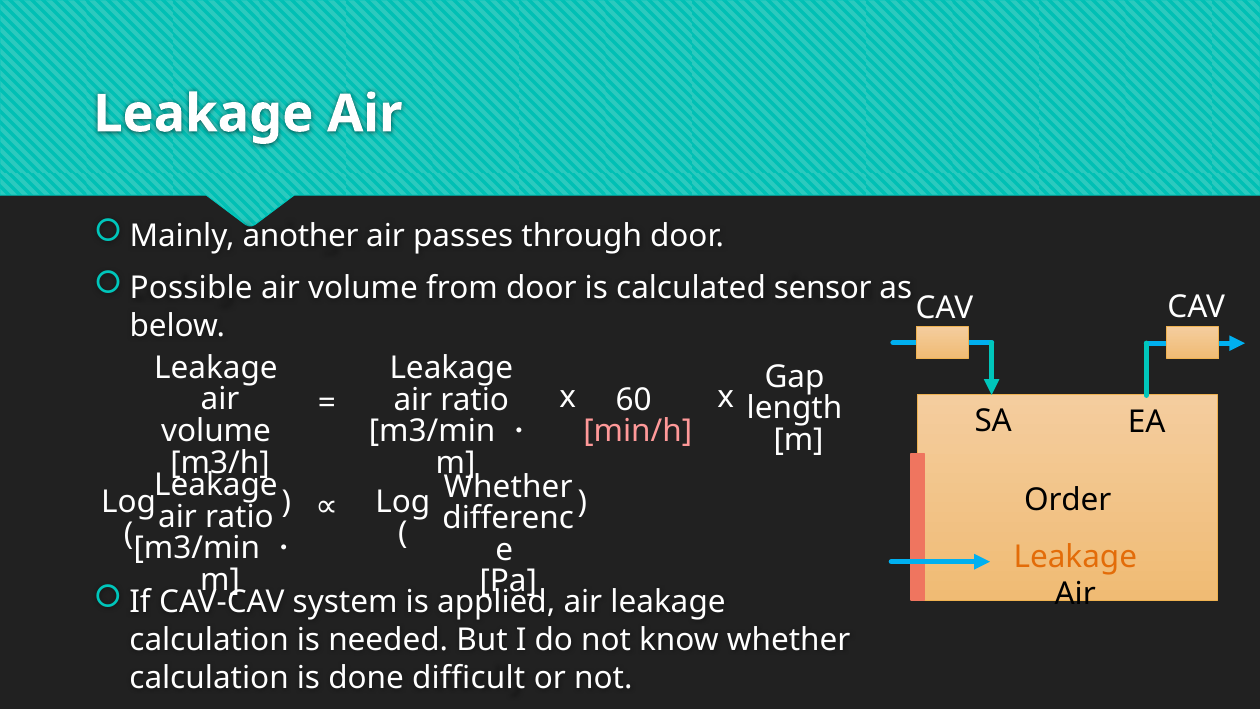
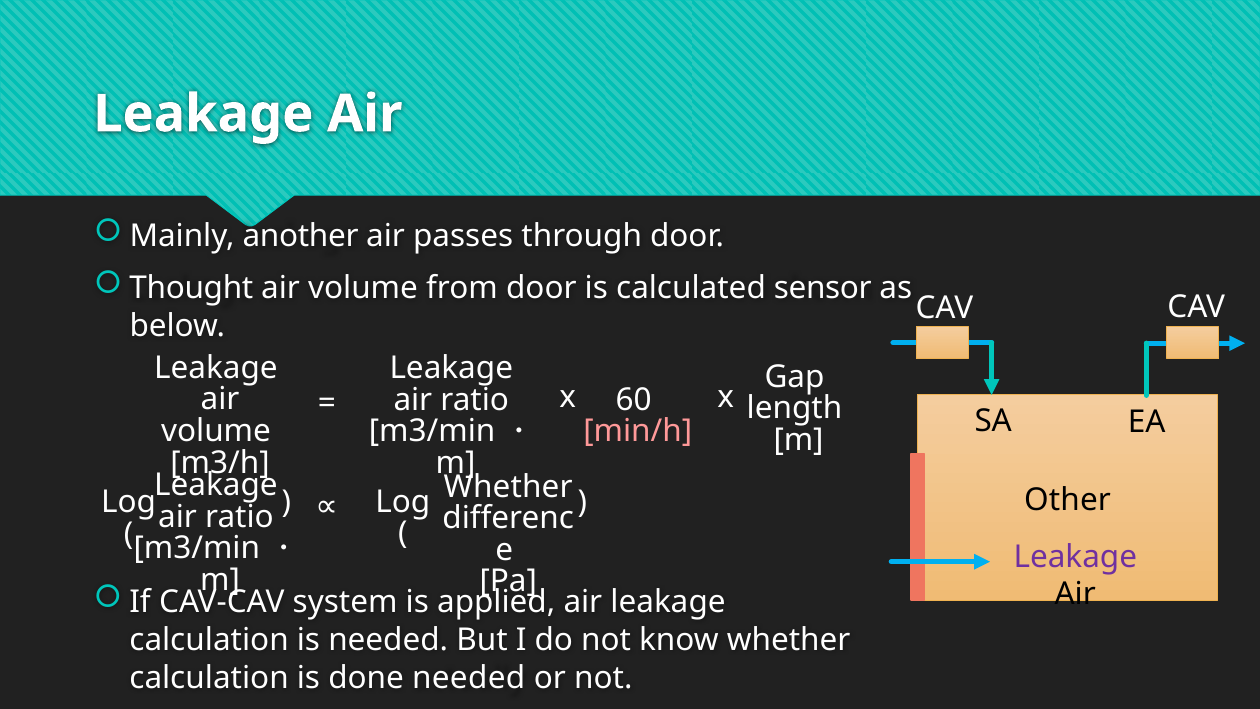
Possible: Possible -> Thought (191, 288)
Order: Order -> Other (1068, 500)
Leakage colour: orange -> purple (1075, 556)
done difficult: difficult -> needed (469, 678)
